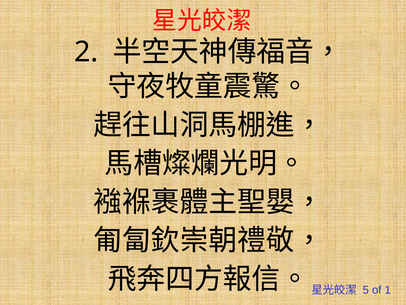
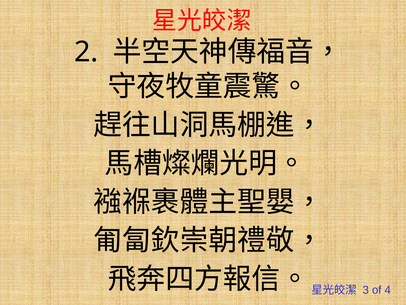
5: 5 -> 3 (366, 290)
1: 1 -> 4 (388, 290)
